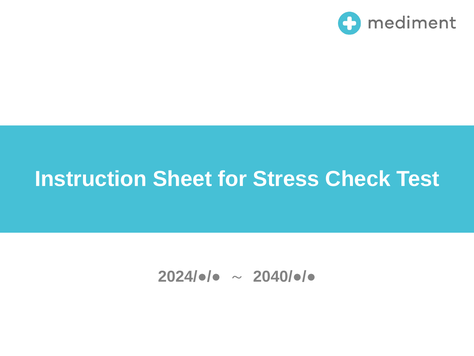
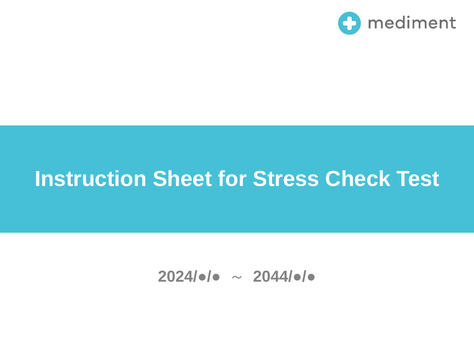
2040/●/●: 2040/●/● -> 2044/●/● (285, 276)
